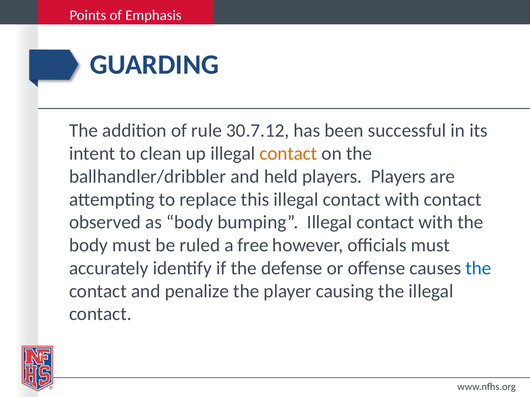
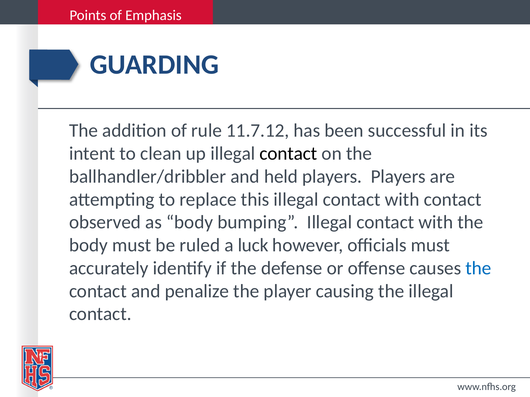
30.7.12: 30.7.12 -> 11.7.12 (258, 131)
contact colour: orange -> black (288, 154)
free: free -> luck (253, 246)
